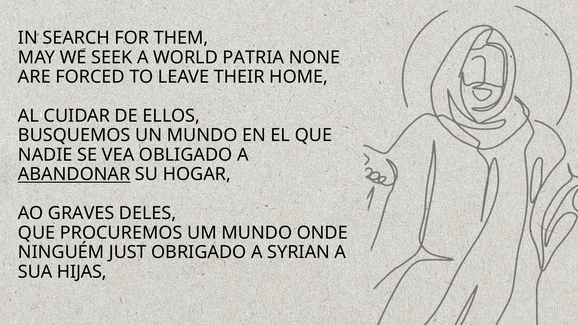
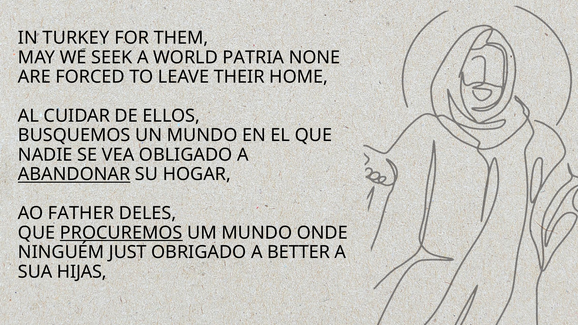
SEARCH: SEARCH -> TURKEY (76, 38)
GRAVES: GRAVES -> FATHER (81, 213)
PROCUREMOS underline: none -> present (121, 233)
SYRIAN: SYRIAN -> BETTER (299, 252)
